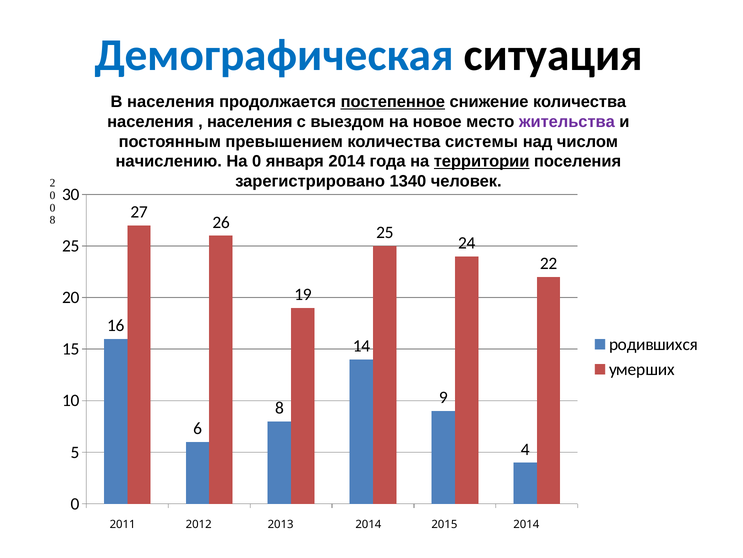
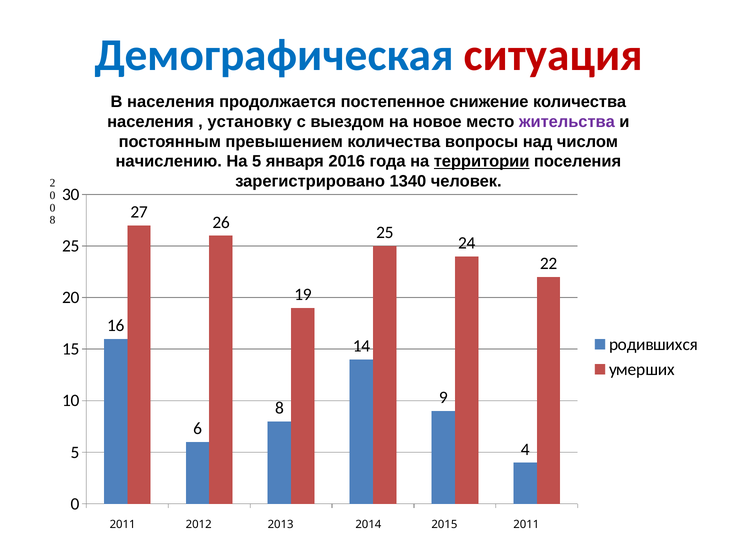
ситуация colour: black -> red (553, 55)
постепенное underline: present -> none (393, 102)
населения: населения -> установку (250, 122)
системы: системы -> вопросы (482, 141)
На 0: 0 -> 5 (257, 161)
января 2014: 2014 -> 2016 (347, 161)
2014: 2014 -> 2011 (526, 524)
